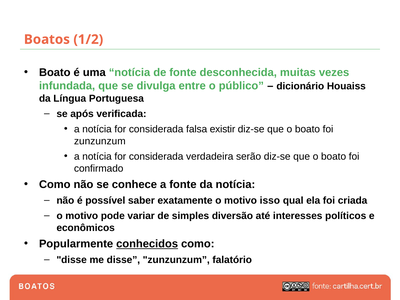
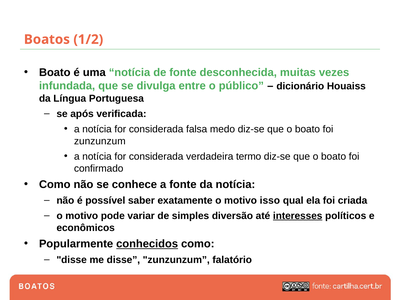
existir: existir -> medo (222, 129)
serão: serão -> termo (249, 156)
interesses underline: none -> present (298, 216)
